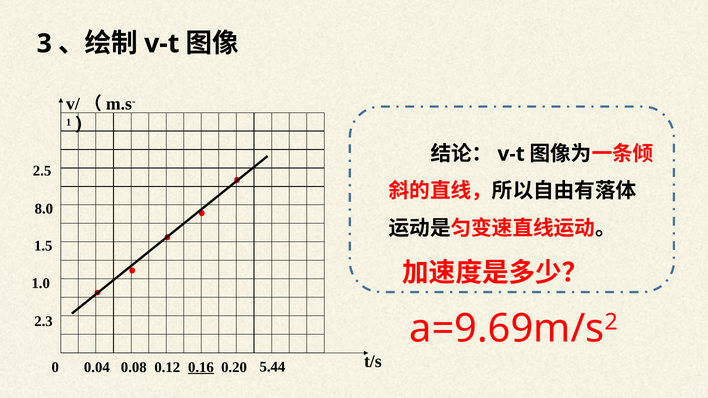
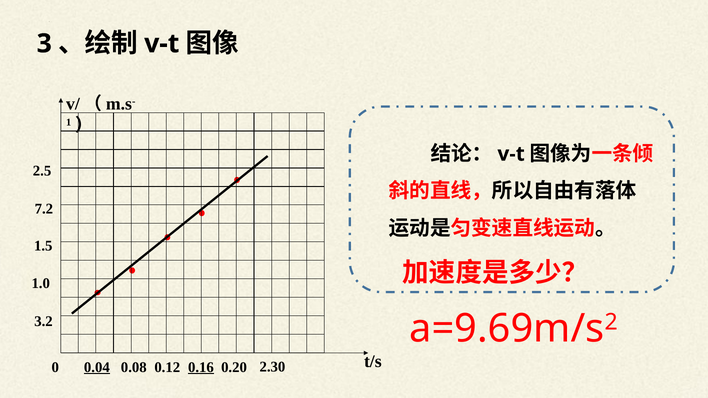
8.0: 8.0 -> 7.2 (44, 209)
2.3: 2.3 -> 3.2 (43, 321)
0.04 underline: none -> present (97, 367)
5.44: 5.44 -> 2.30 (272, 367)
